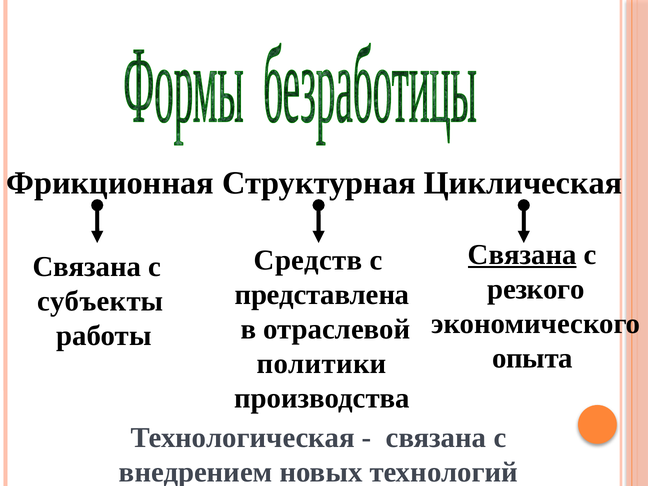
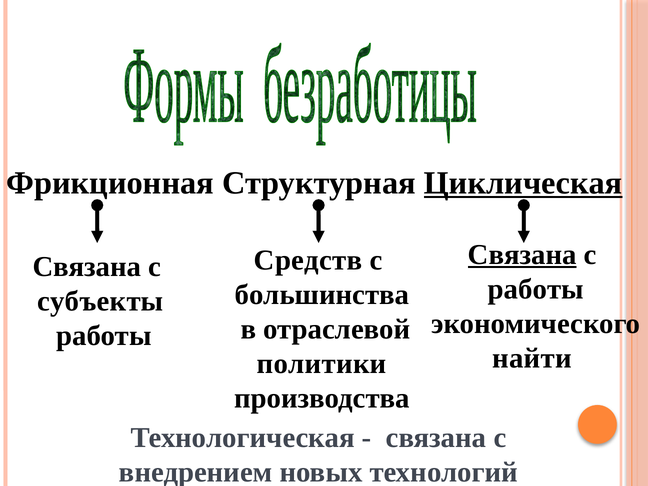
Циклическая underline: none -> present (523, 183)
резкого: резкого -> работы (536, 289)
представлена: представлена -> большинства (322, 295)
опыта: опыта -> найти (532, 358)
